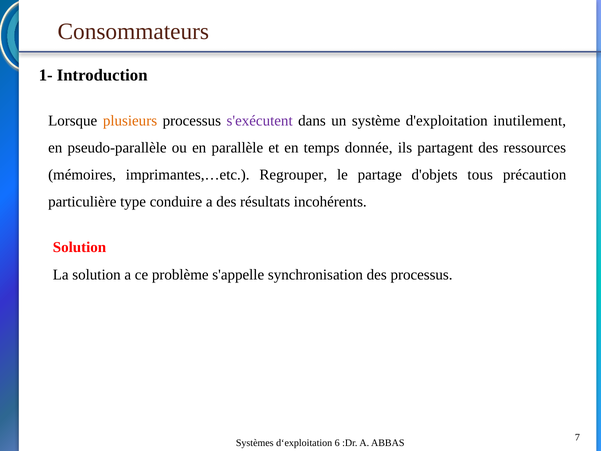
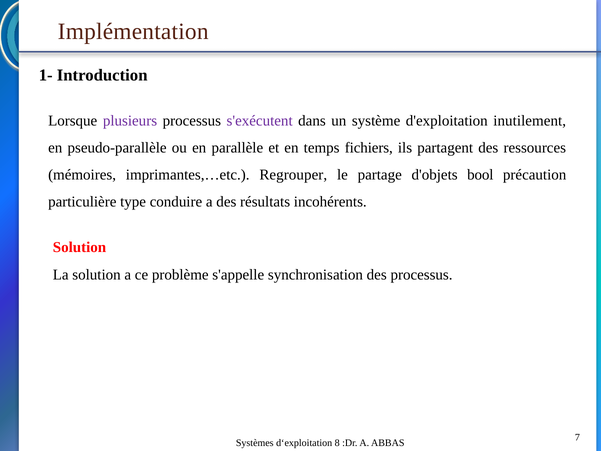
Consommateurs: Consommateurs -> Implémentation (133, 32)
plusieurs colour: orange -> purple (130, 121)
donnée: donnée -> fichiers (369, 148)
tous: tous -> bool (480, 175)
6: 6 -> 8 (337, 442)
